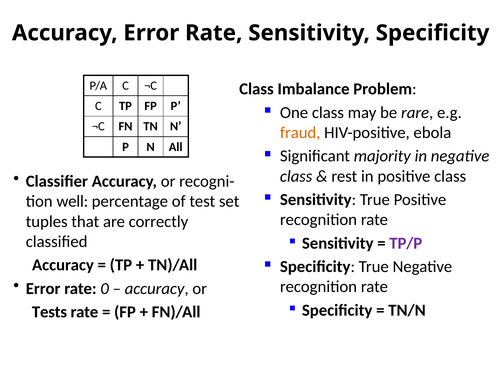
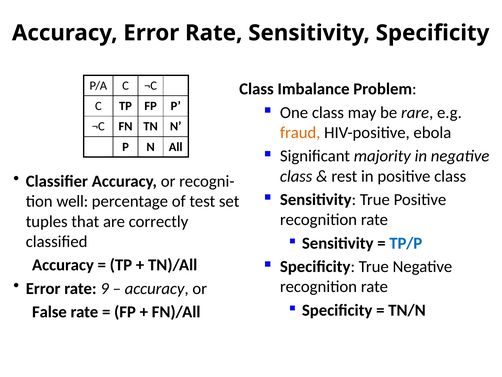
TP/P colour: purple -> blue (406, 243)
0: 0 -> 9 (105, 288)
Tests: Tests -> False (49, 312)
